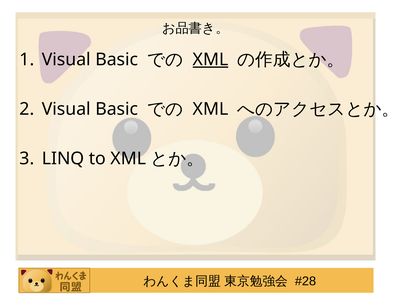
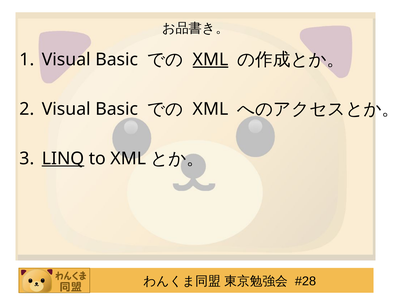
LINQ underline: none -> present (63, 158)
